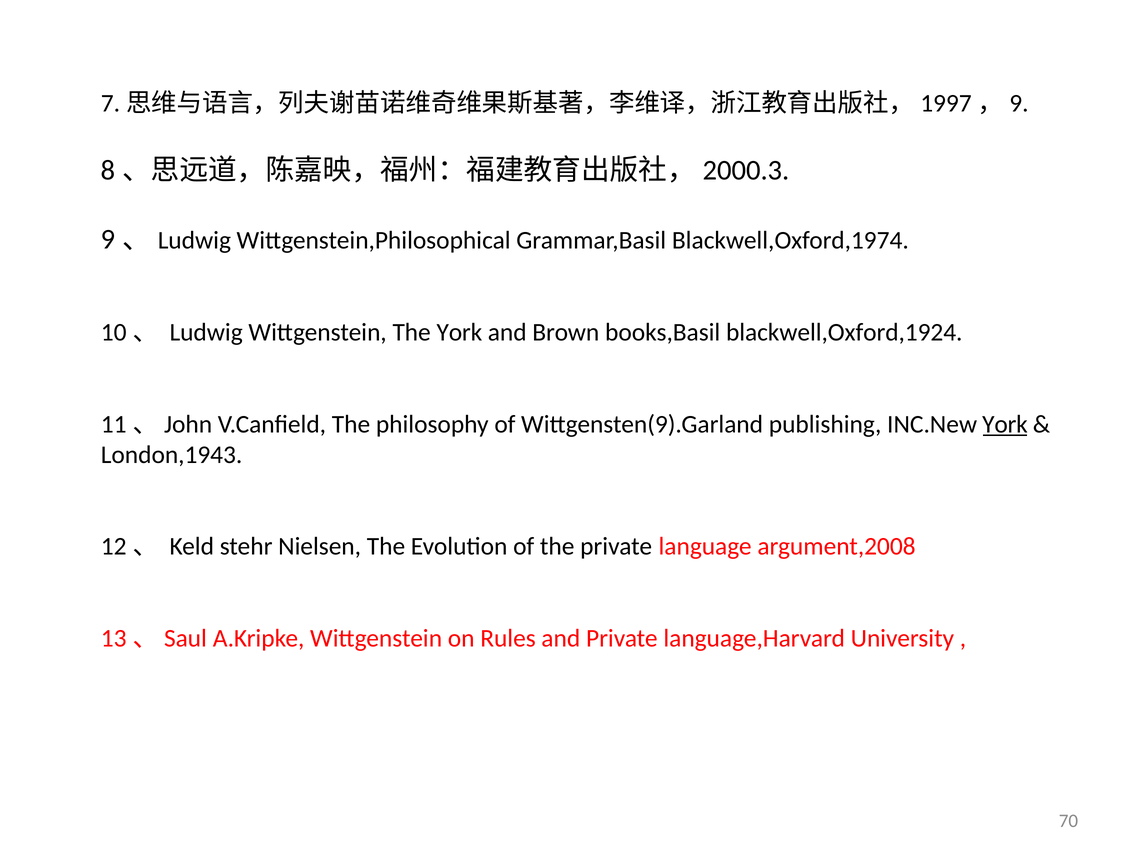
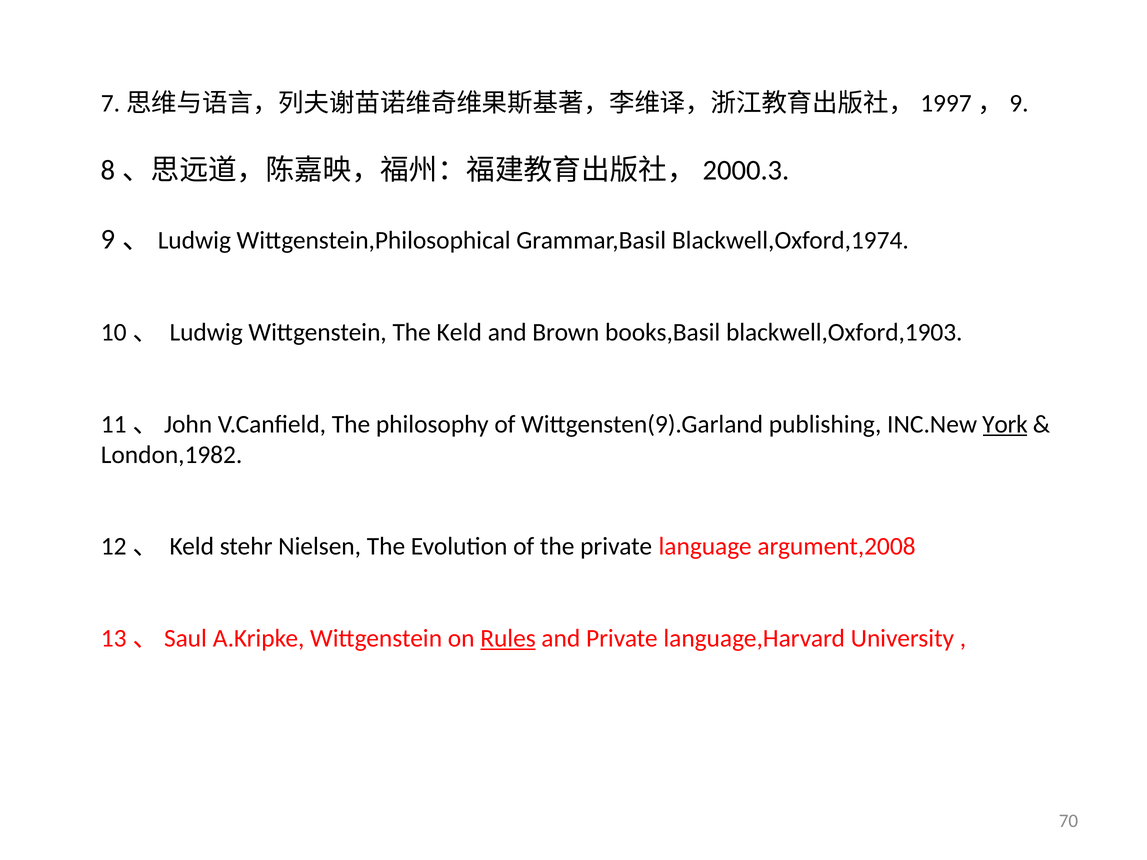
The York: York -> Keld (459, 333)
blackwell,Oxford,1924: blackwell,Oxford,1924 -> blackwell,Oxford,1903 (844, 333)
London,1943: London,1943 -> London,1982 (172, 455)
Rules underline: none -> present (508, 638)
